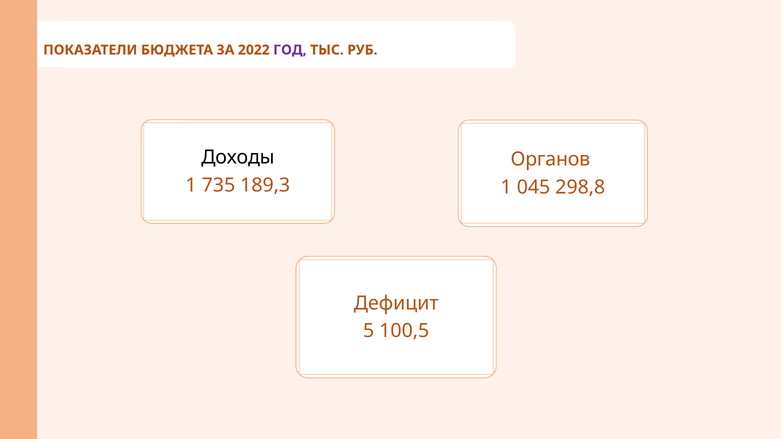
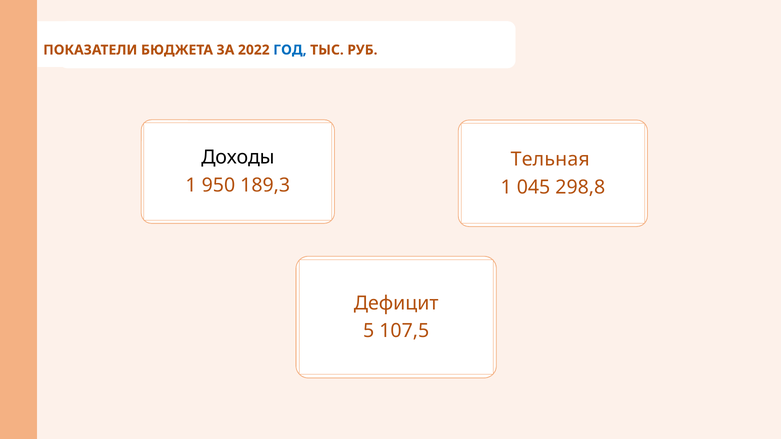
ГОД colour: purple -> blue (290, 50)
Органов: Органов -> Тельная (550, 159)
735: 735 -> 950 (218, 186)
100,5: 100,5 -> 107,5 (404, 331)
